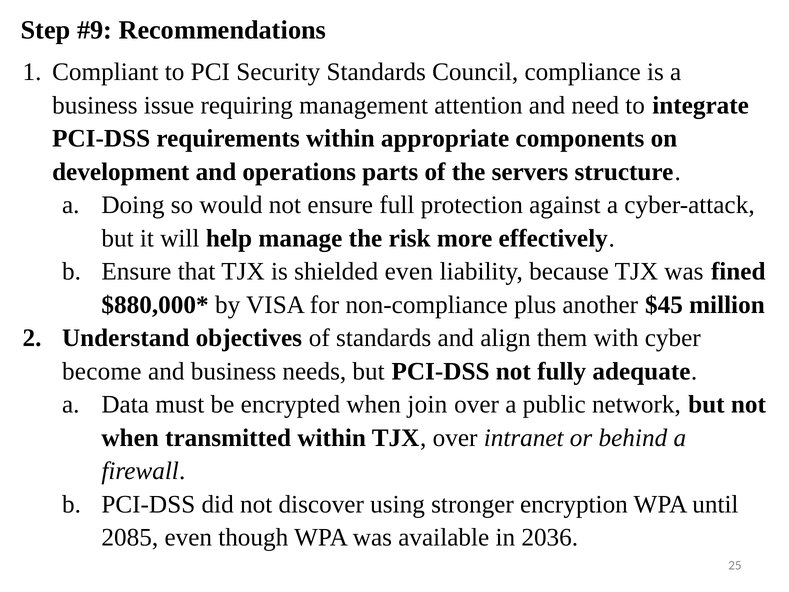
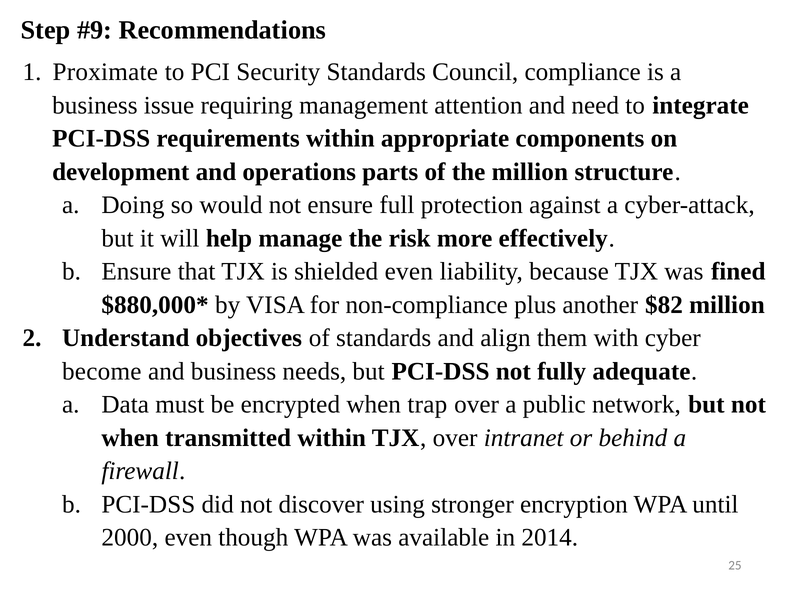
Compliant: Compliant -> Proximate (105, 72)
the servers: servers -> million (530, 172)
$45: $45 -> $82 (664, 305)
join: join -> trap (427, 404)
2085: 2085 -> 2000 (130, 537)
2036: 2036 -> 2014 (550, 537)
